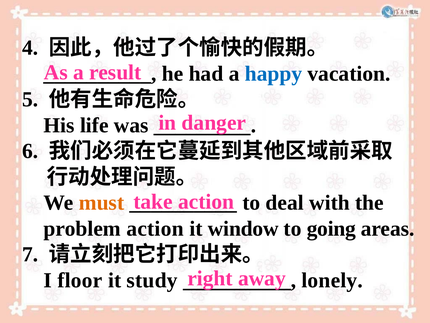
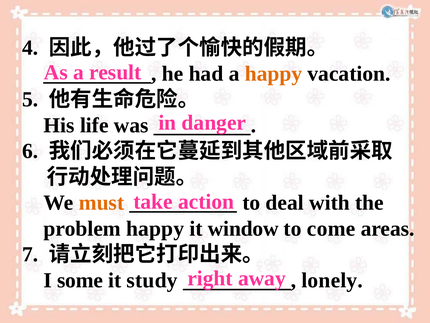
happy colour: blue -> orange (274, 74)
problem action: action -> happy (155, 228)
going: going -> come (331, 228)
floor: floor -> some (80, 280)
